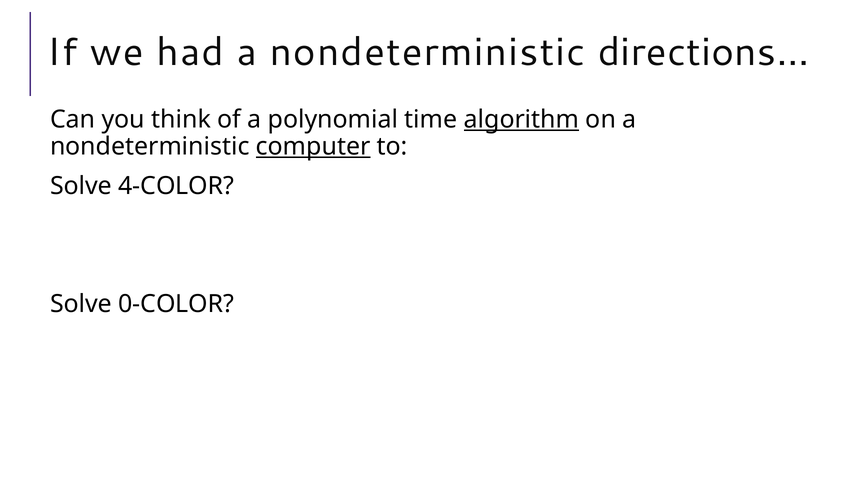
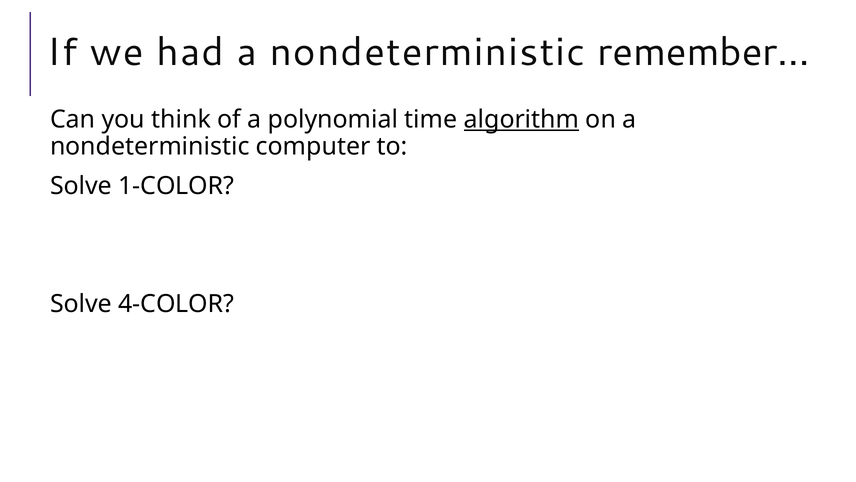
directions…: directions… -> remember… (704, 52)
computer underline: present -> none (313, 146)
4-COLOR: 4-COLOR -> 1-COLOR (176, 186)
0-COLOR: 0-COLOR -> 4-COLOR (176, 304)
